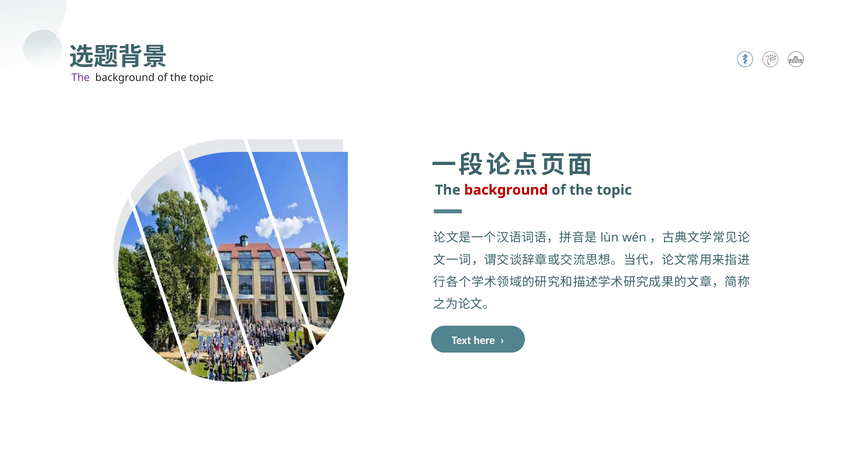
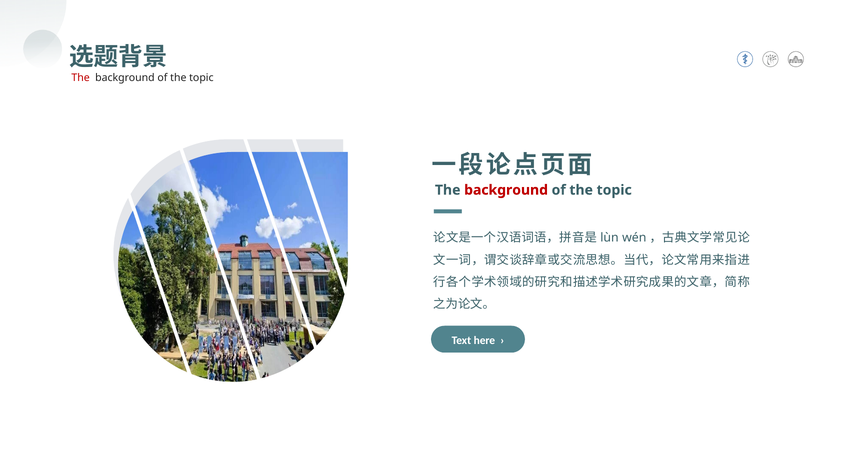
The colour: purple -> red (81, 78)
